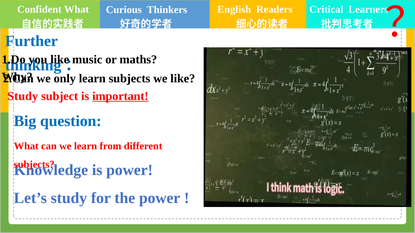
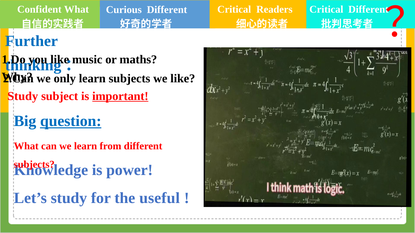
Curious Thinkers: Thinkers -> Different (167, 10)
English: English -> Critical (234, 10)
Critical Learners: Learners -> Different (368, 10)
question underline: none -> present (71, 121)
the power: power -> useful (160, 198)
